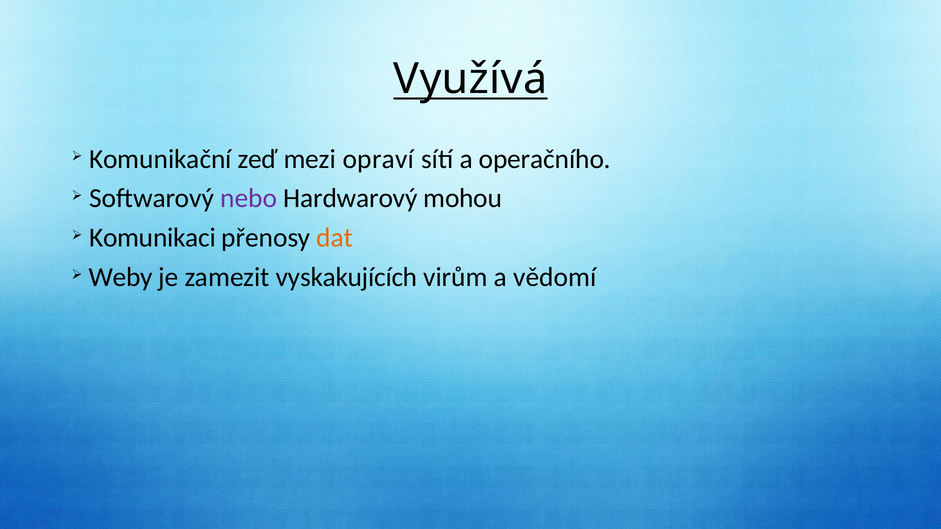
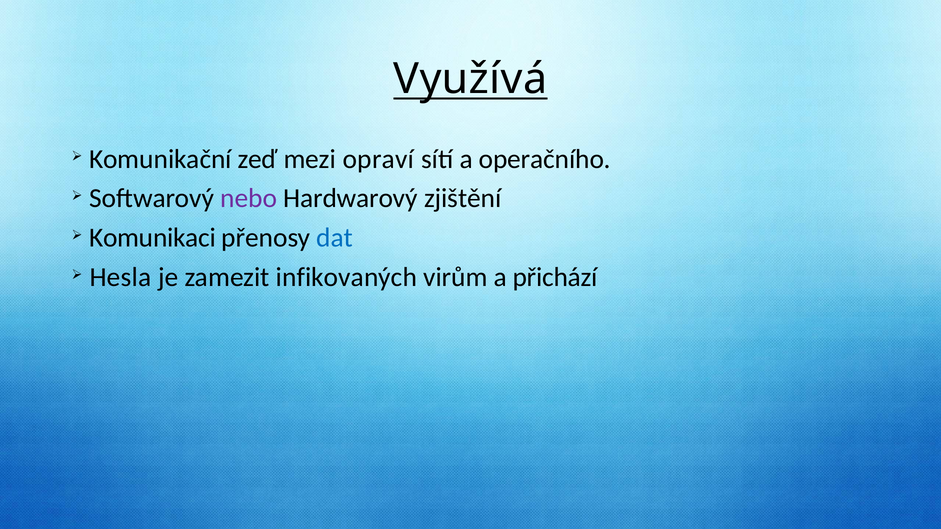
mohou: mohou -> zjištění (463, 199)
dat colour: orange -> blue (335, 238)
Weby: Weby -> Hesla (121, 277)
vyskakujících: vyskakujících -> infikovaných (346, 277)
vědomí: vědomí -> přichází (555, 277)
